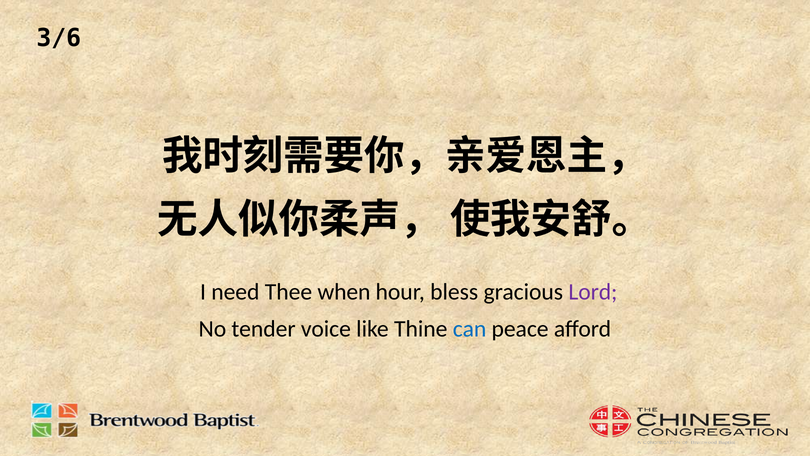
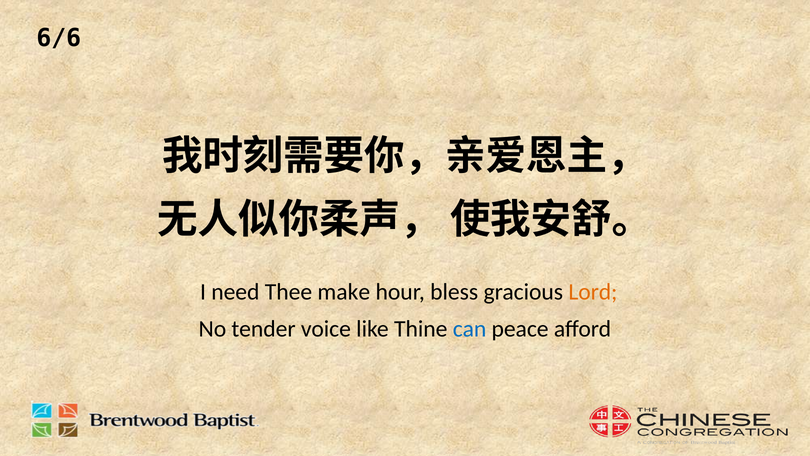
3/6: 3/6 -> 6/6 (59, 38)
when: when -> make (344, 292)
Lord colour: purple -> orange (593, 292)
